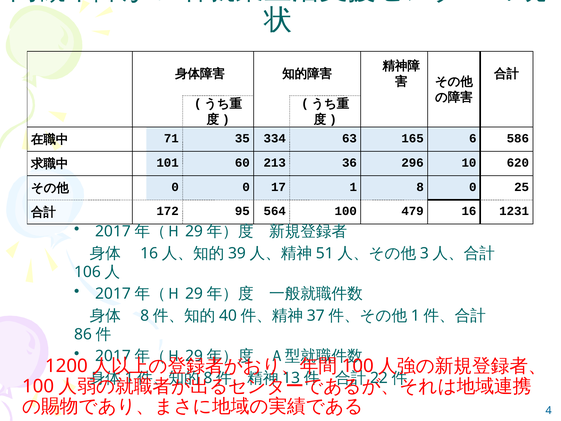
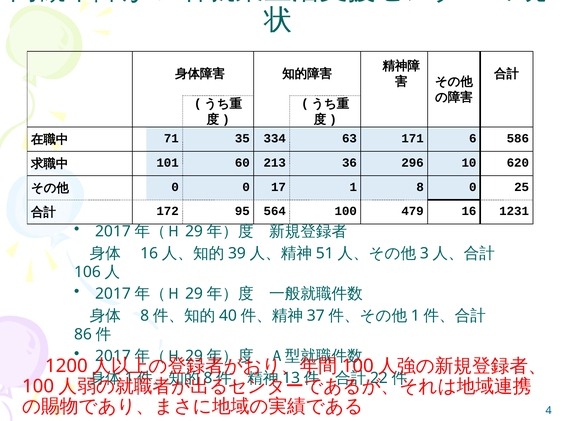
165: 165 -> 171 (413, 138)
